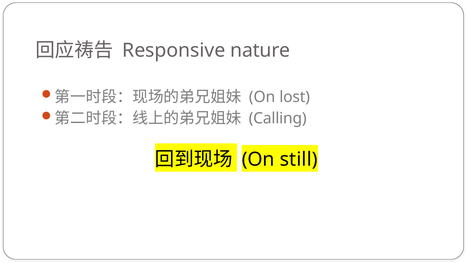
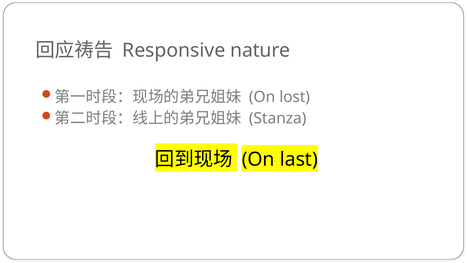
Calling: Calling -> Stanza (278, 118)
still: still -> last (299, 159)
